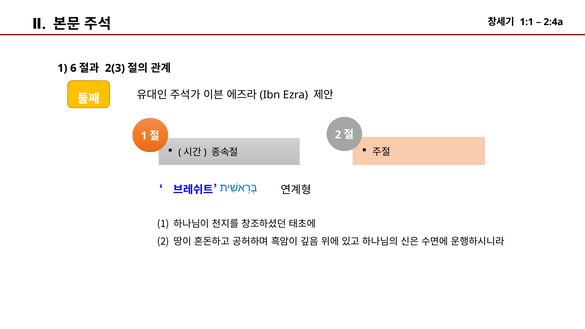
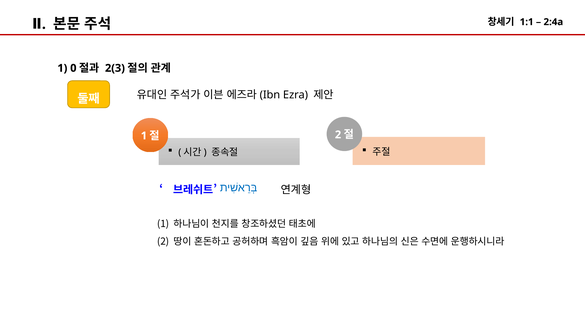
6: 6 -> 0 (73, 68)
